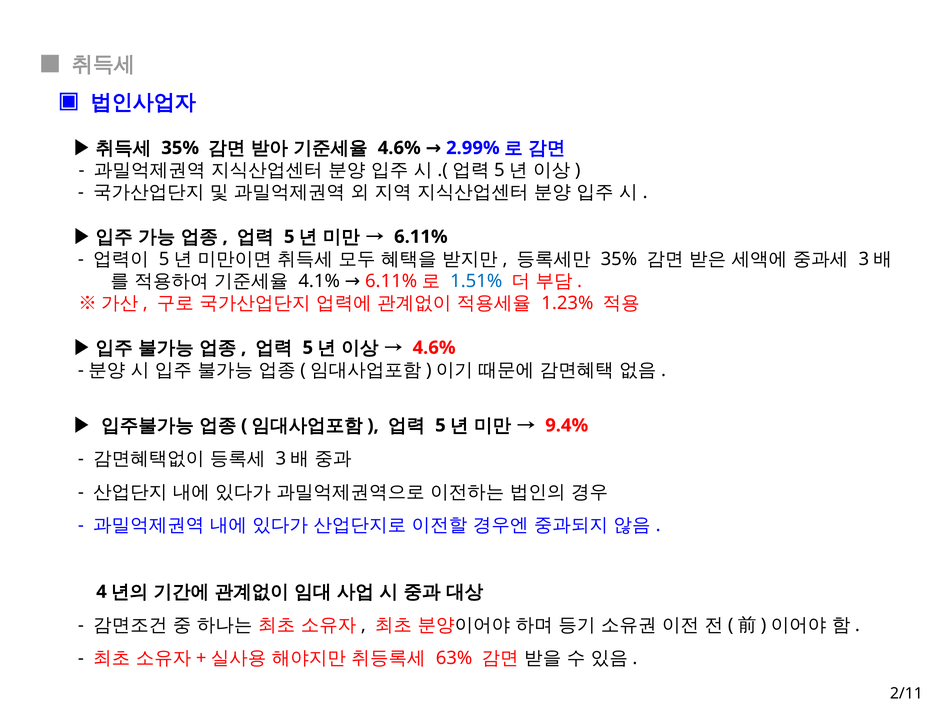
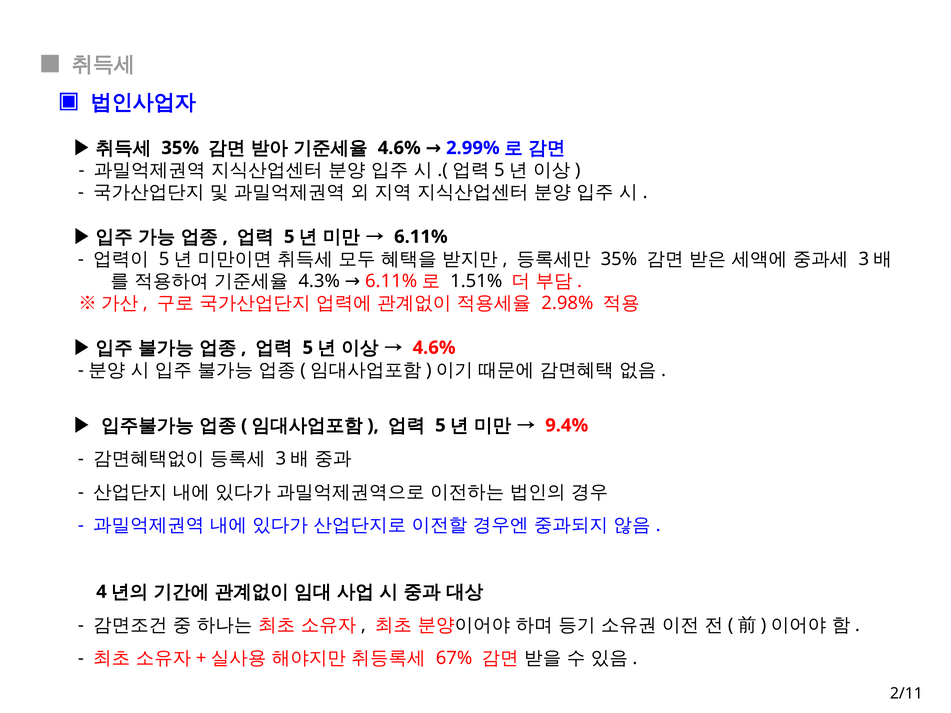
4.1%: 4.1% -> 4.3% (319, 281)
1.51% colour: blue -> black (476, 281)
1.23%: 1.23% -> 2.98% (567, 303)
63%: 63% -> 67% (454, 659)
